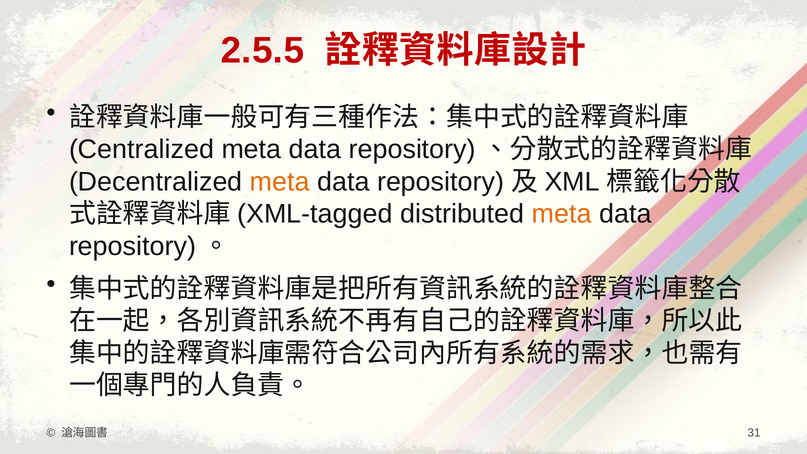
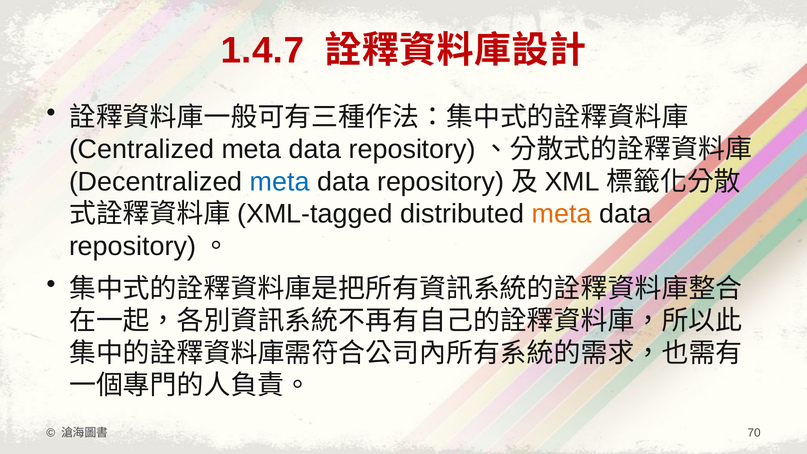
2.5.5: 2.5.5 -> 1.4.7 (262, 51)
meta colour: orange -> blue (280, 182)
31: 31 -> 70 (754, 433)
